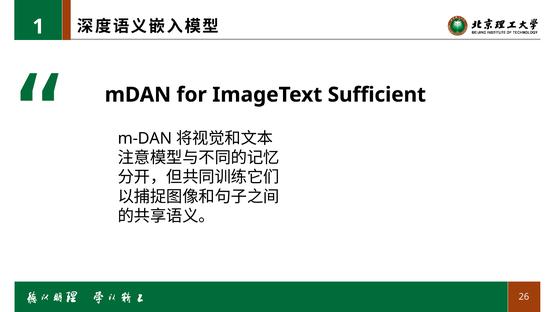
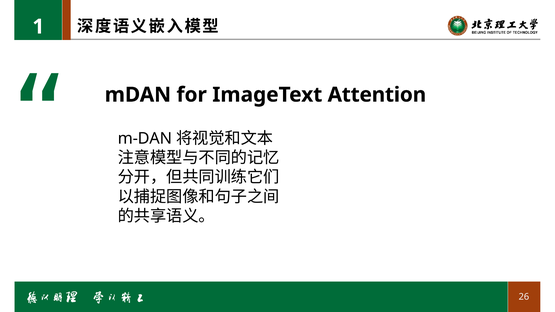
Sufficient: Sufficient -> Attention (377, 95)
